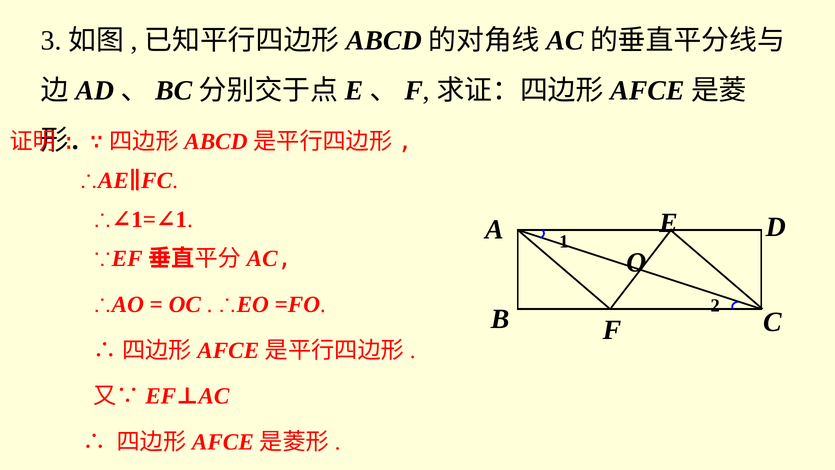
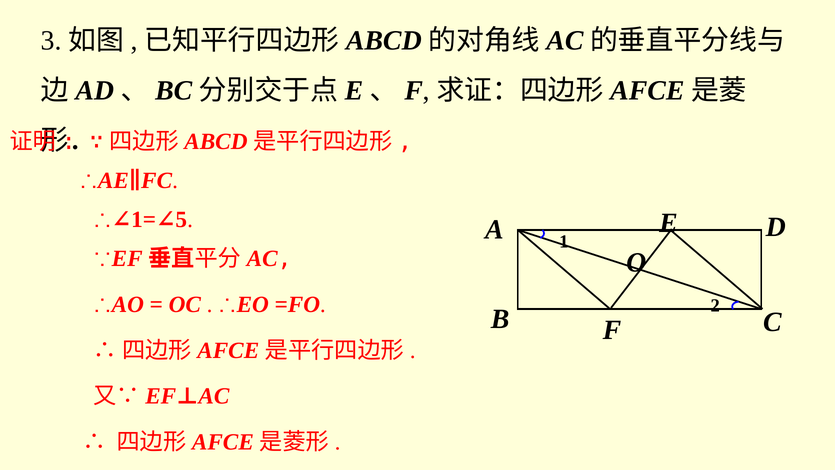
1: 1 -> 5 (181, 219)
